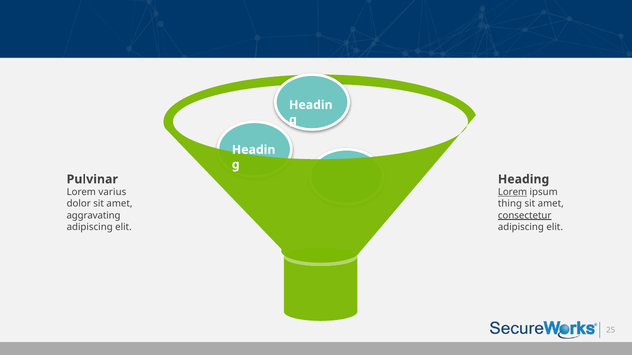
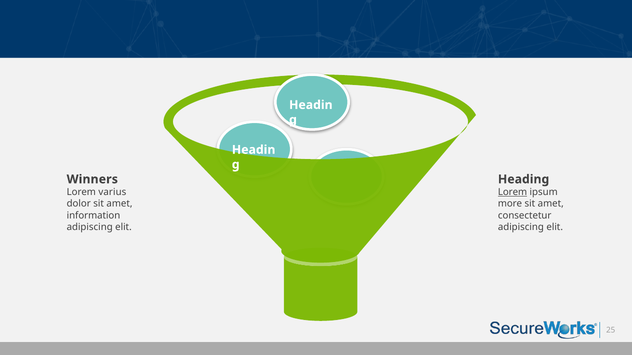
Pulvinar: Pulvinar -> Winners (92, 180)
thing: thing -> more (510, 204)
aggravating: aggravating -> information (93, 216)
consectetur underline: present -> none (525, 216)
